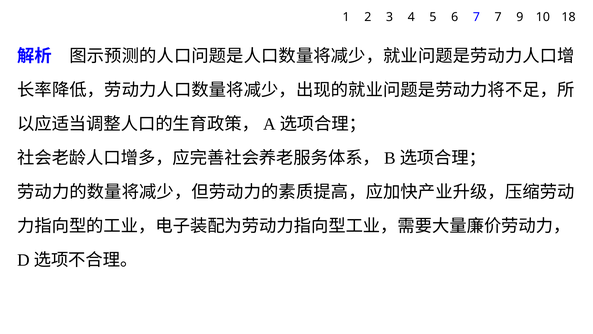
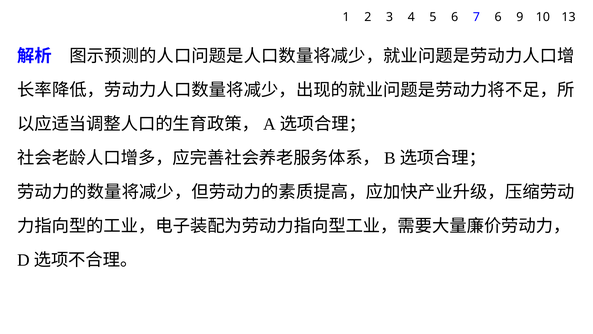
7 7: 7 -> 6 (498, 17)
18: 18 -> 13 (569, 17)
